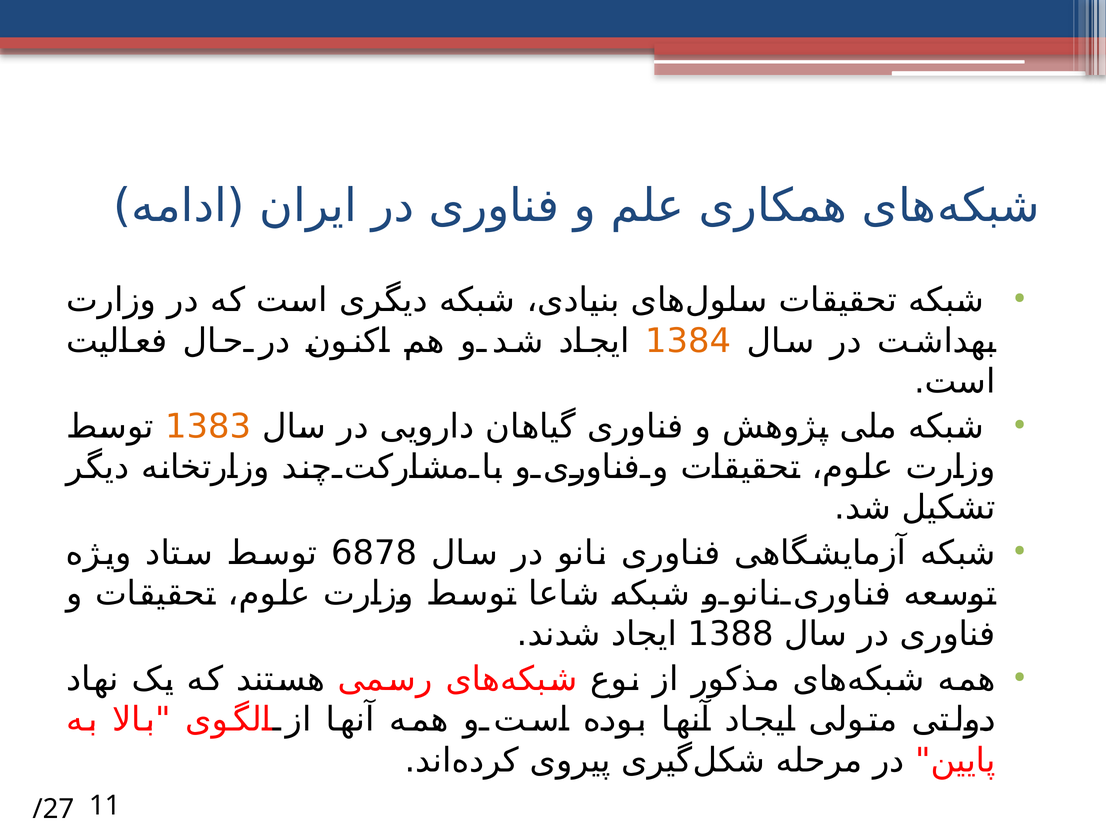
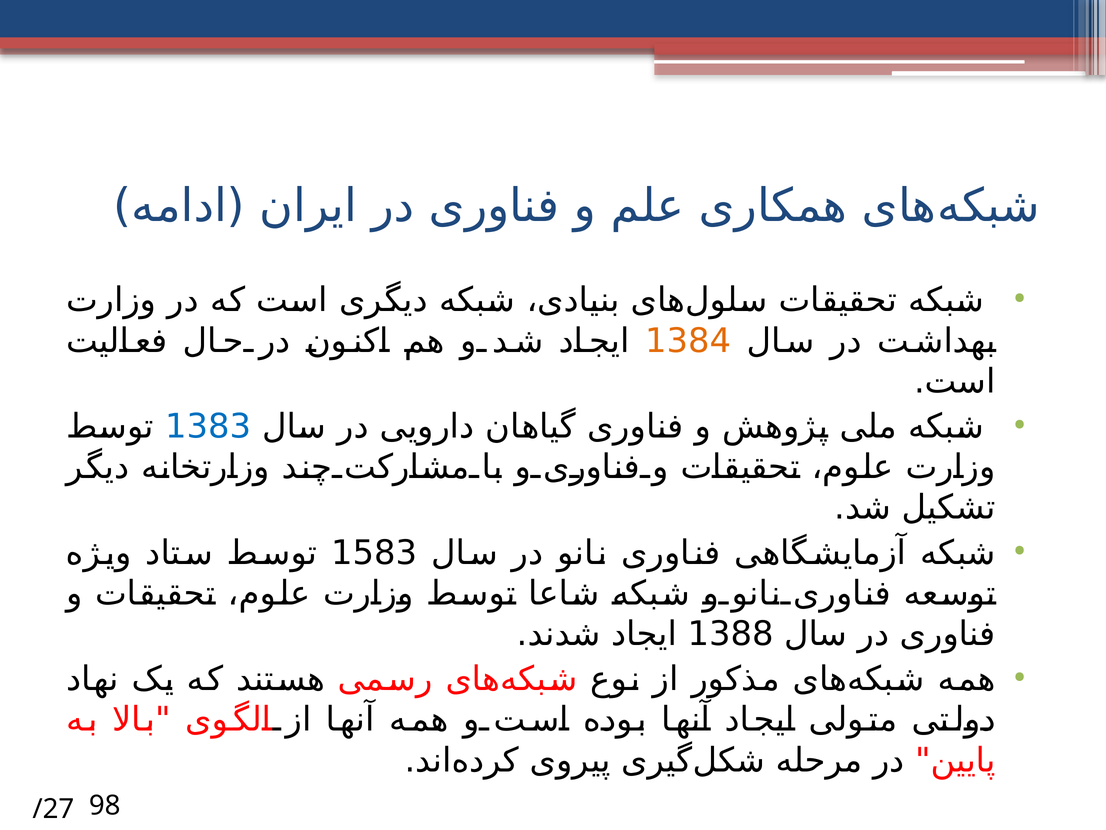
1383 colour: orange -> blue (208, 426)
6878: 6878 -> 1583 (374, 553)
11: 11 -> 98 (105, 805)
